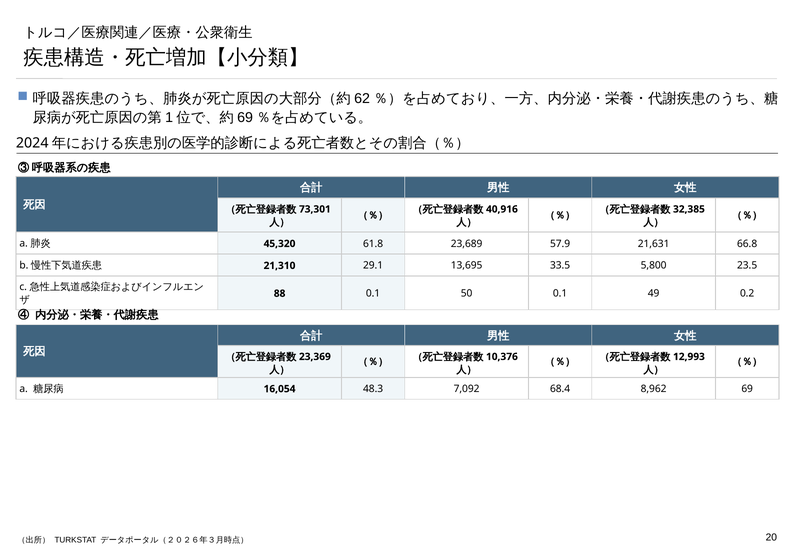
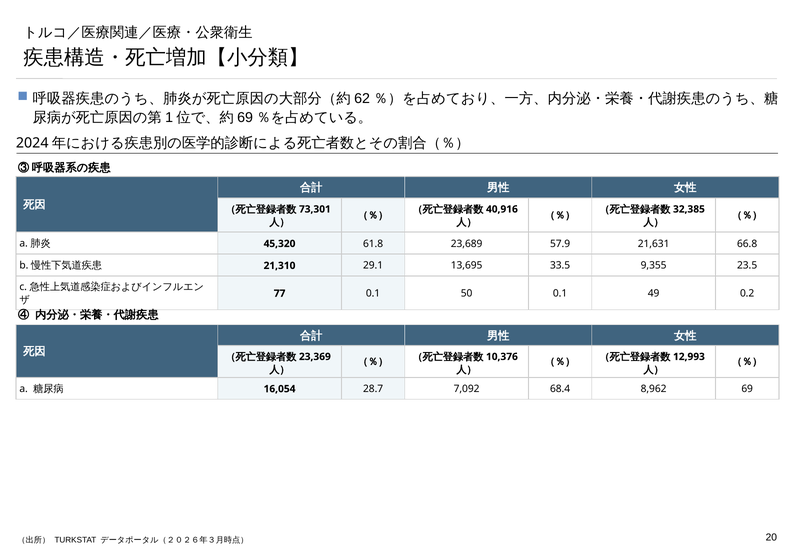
5,800: 5,800 -> 9,355 (654, 266)
88: 88 -> 77 (280, 293)
48.3: 48.3 -> 28.7 (373, 389)
